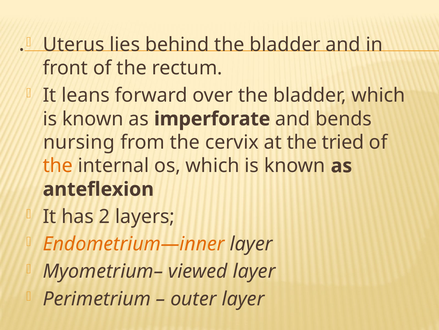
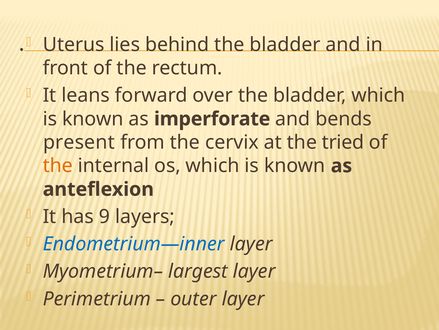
nursing: nursing -> present (79, 142)
2: 2 -> 9 (104, 216)
Endometrium—inner colour: orange -> blue (134, 244)
viewed: viewed -> largest (198, 271)
